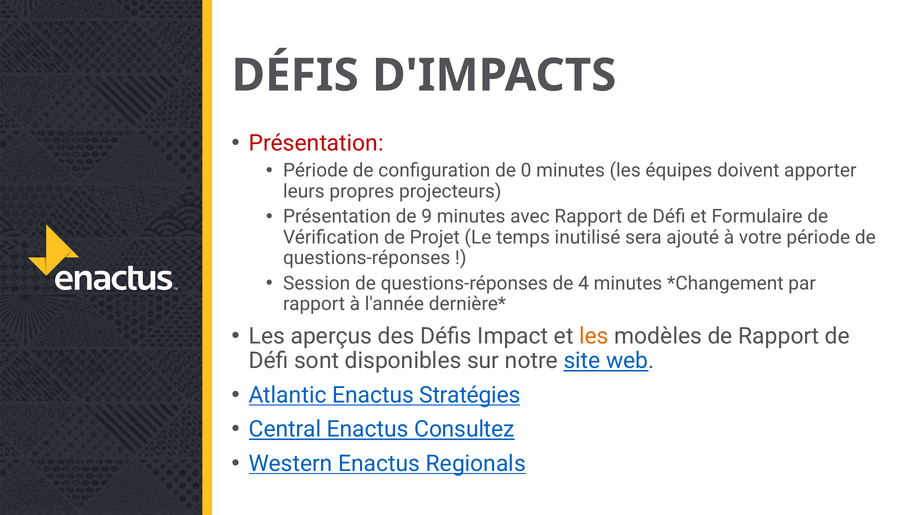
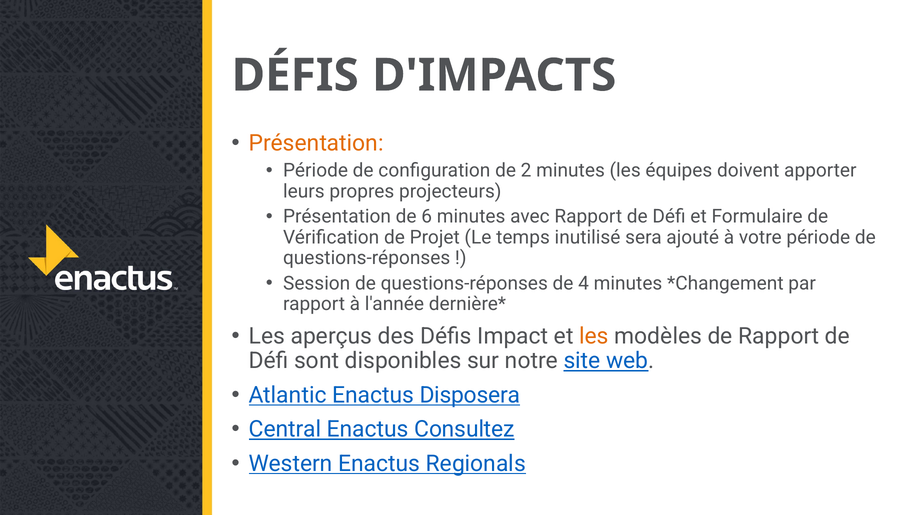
Présentation colour: red -> orange (316, 143)
0: 0 -> 2 (526, 171)
9: 9 -> 6 (427, 217)
Stratégies: Stratégies -> Disposera (470, 395)
